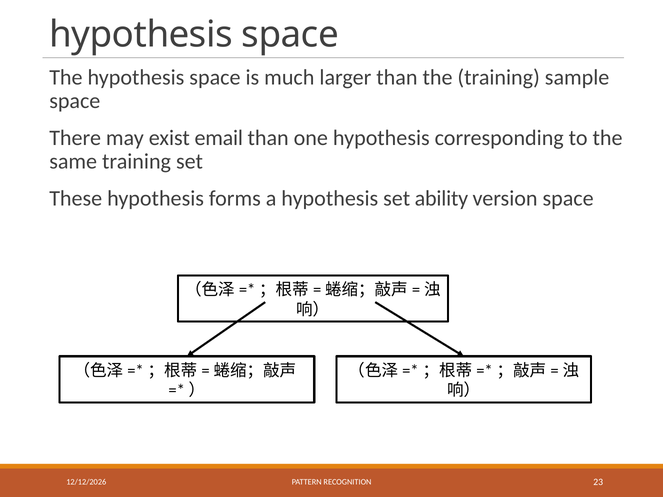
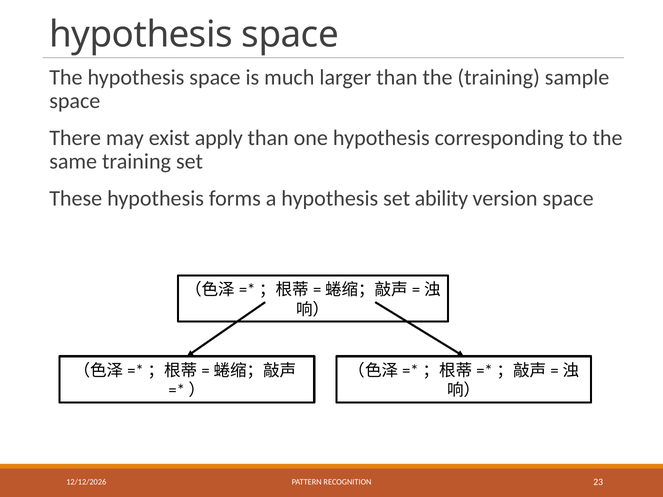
email: email -> apply (219, 138)
